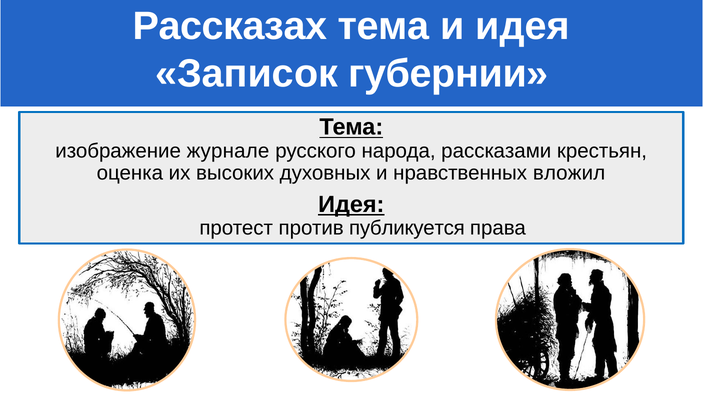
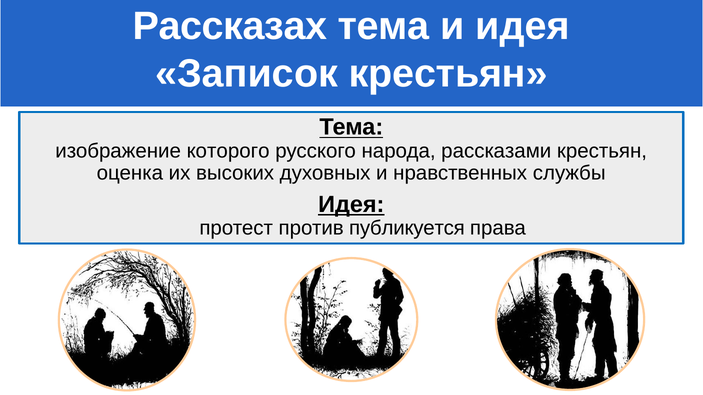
Записок губернии: губернии -> крестьян (448, 74)
журнале: журнале -> которого (228, 151)
вложил: вложил -> службы (569, 173)
